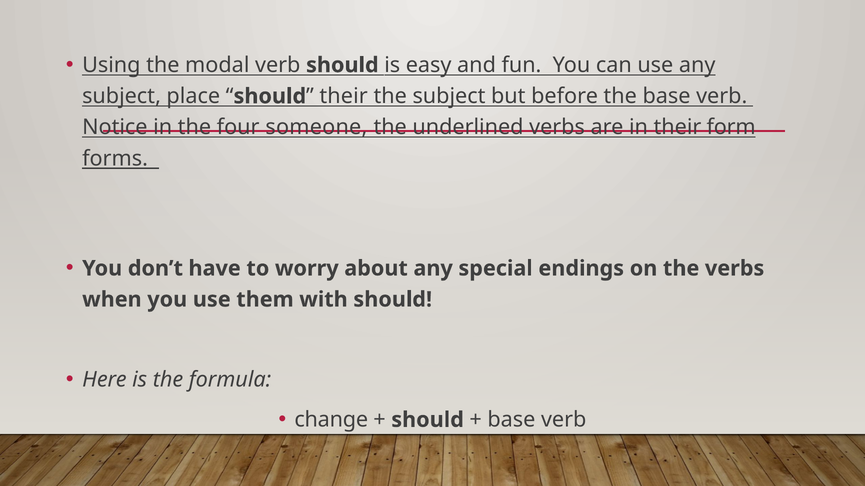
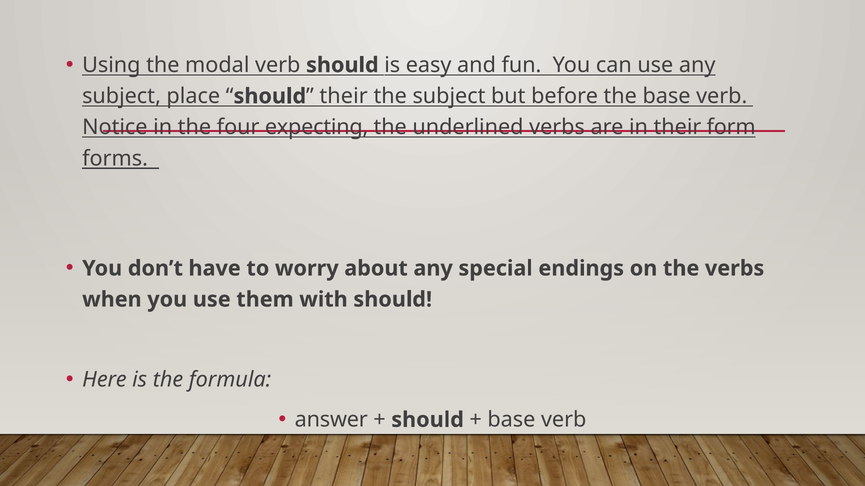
someone: someone -> expecting (317, 127)
change: change -> answer (331, 420)
